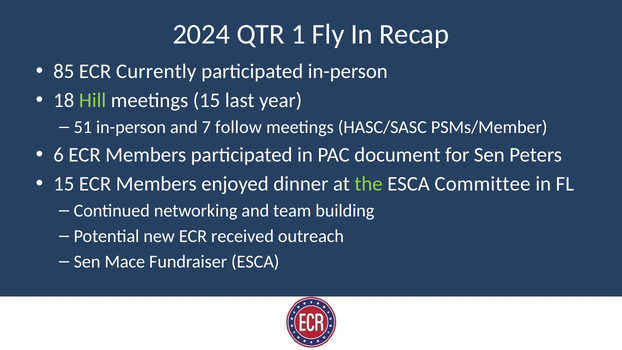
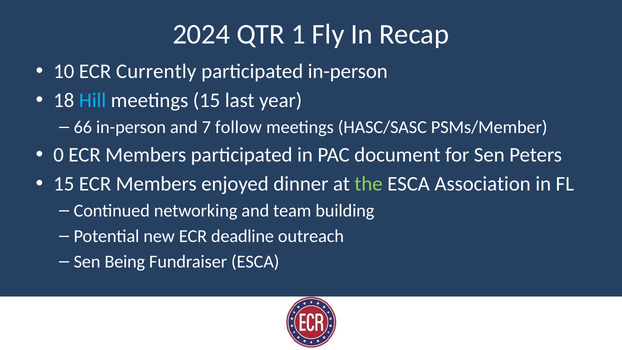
85: 85 -> 10 (64, 71)
Hill colour: light green -> light blue (93, 100)
51: 51 -> 66 (83, 127)
6: 6 -> 0 (59, 155)
Committee: Committee -> Association (483, 184)
received: received -> deadline (243, 236)
Mace: Mace -> Being (125, 262)
